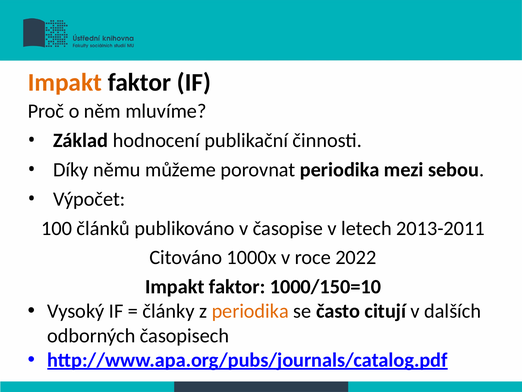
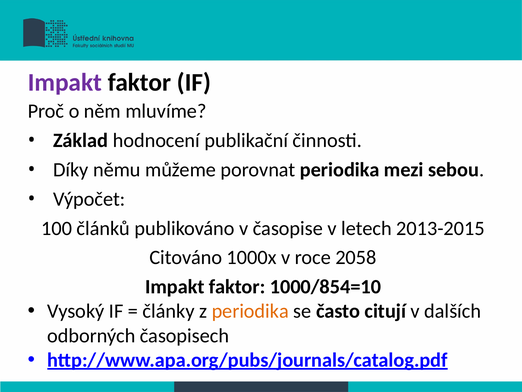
Impakt colour: orange -> purple (65, 82)
2013-2011: 2013-2011 -> 2013-2015 (441, 228)
2022: 2022 -> 2058 (356, 257)
1000/150=10: 1000/150=10 -> 1000/854=10 (325, 287)
